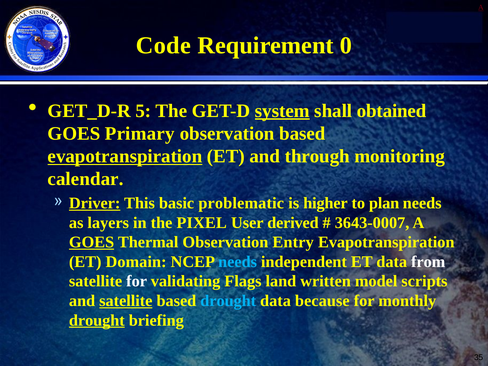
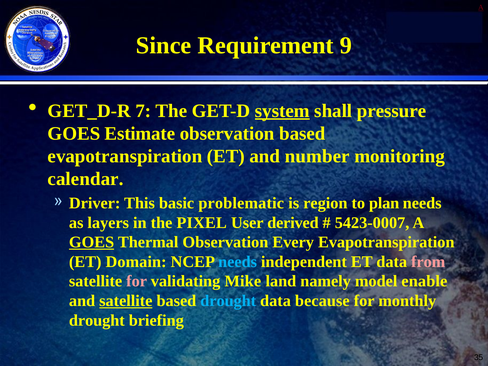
Code: Code -> Since (164, 45)
0: 0 -> 9 (346, 45)
5: 5 -> 7 (143, 111)
obtained: obtained -> pressure (392, 111)
Primary: Primary -> Estimate (140, 134)
evapotranspiration underline: present -> none (125, 156)
through: through -> number (317, 156)
Driver underline: present -> none (95, 203)
higher: higher -> region (325, 203)
3643-0007: 3643-0007 -> 5423-0007 (372, 223)
Entry: Entry -> Every (293, 242)
from colour: white -> pink (428, 262)
for colour: white -> pink (137, 281)
Flags: Flags -> Mike (243, 281)
written: written -> namely (326, 281)
scripts: scripts -> enable (424, 281)
drought underline: present -> none (97, 320)
